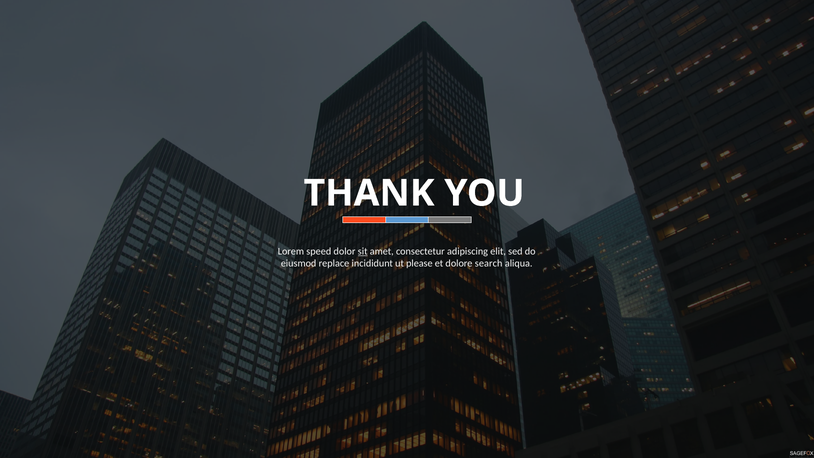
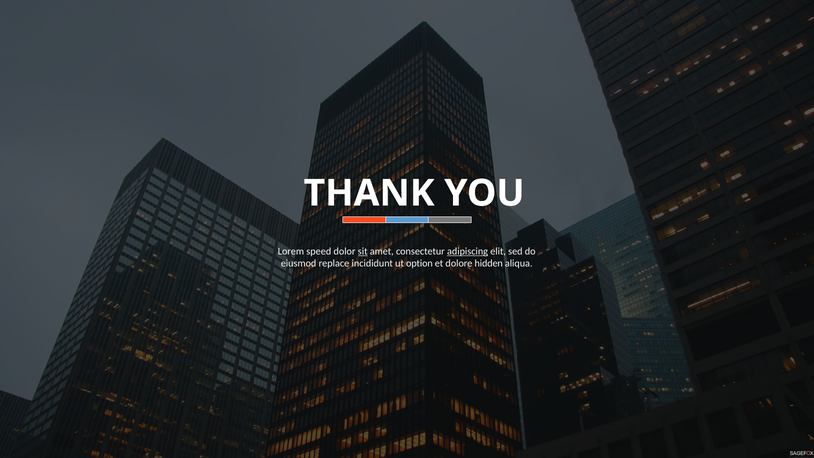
adipiscing underline: none -> present (468, 251)
please: please -> option (419, 264)
search: search -> hidden (489, 264)
